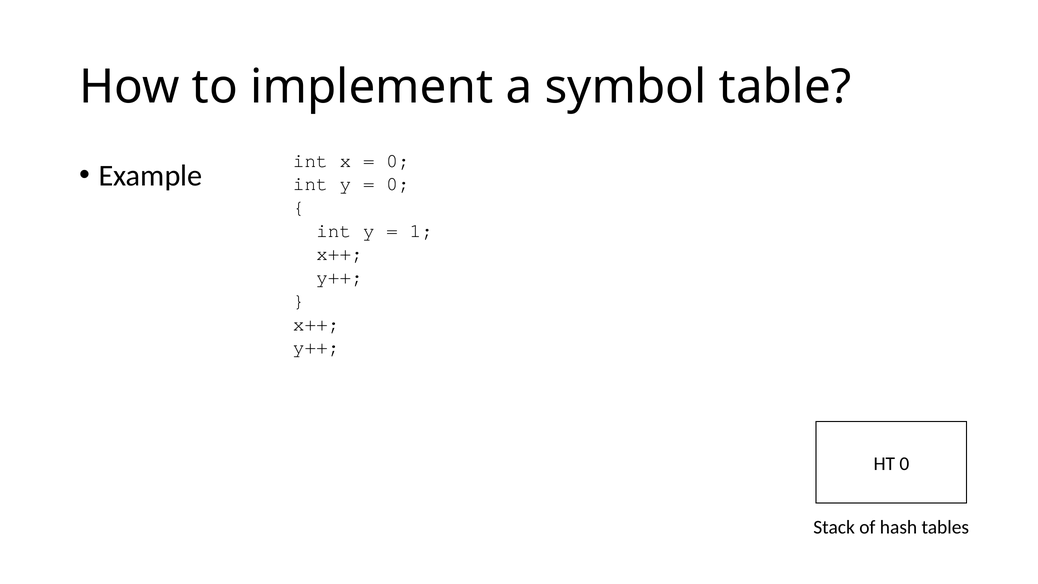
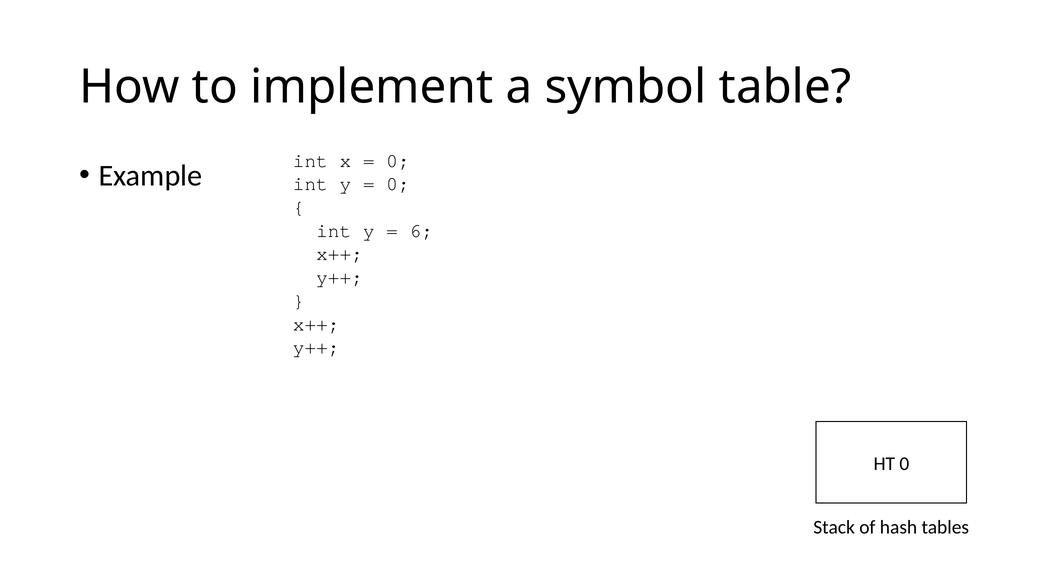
1: 1 -> 6 (421, 231)
